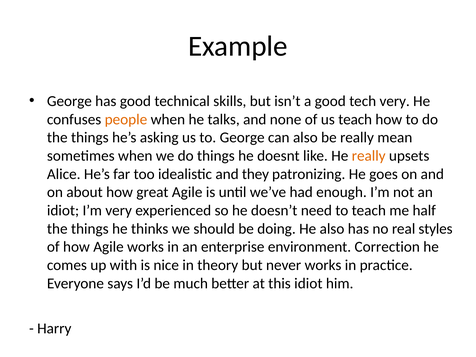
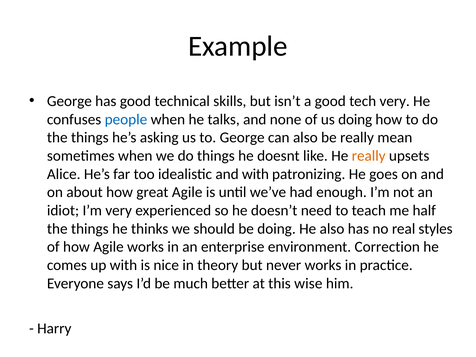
people colour: orange -> blue (126, 119)
us teach: teach -> doing (355, 119)
and they: they -> with (255, 174)
this idiot: idiot -> wise (308, 283)
